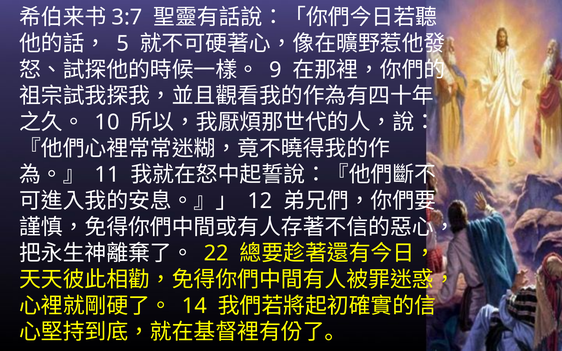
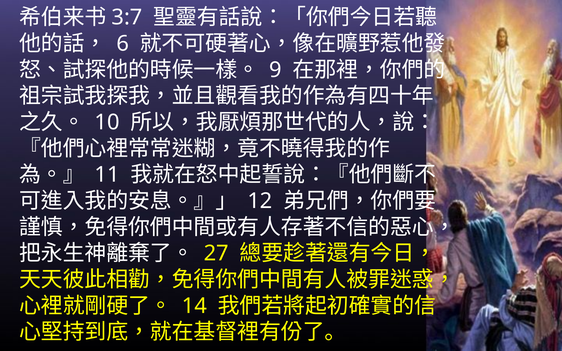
5: 5 -> 6 (123, 44)
22: 22 -> 27 (216, 254)
